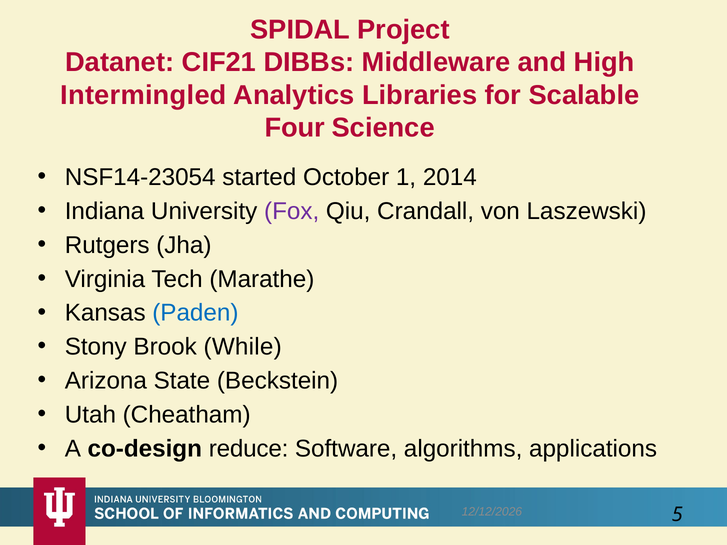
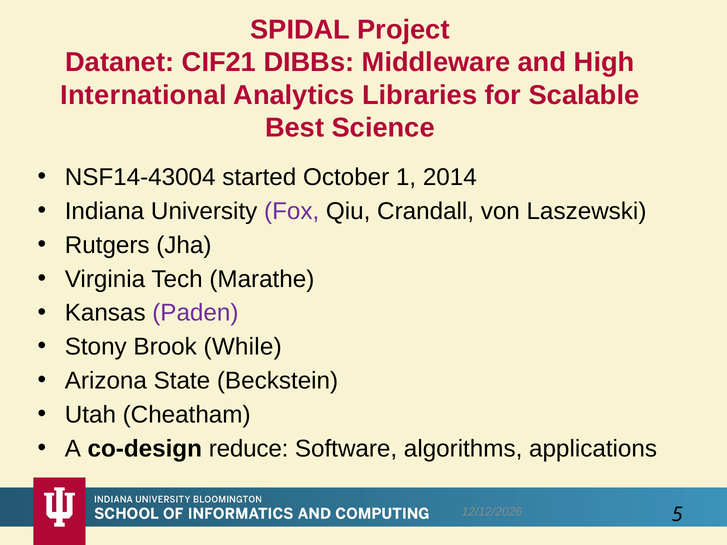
Intermingled: Intermingled -> International (143, 95)
Four: Four -> Best (295, 128)
NSF14-23054: NSF14-23054 -> NSF14-43004 (140, 177)
Paden colour: blue -> purple (195, 313)
